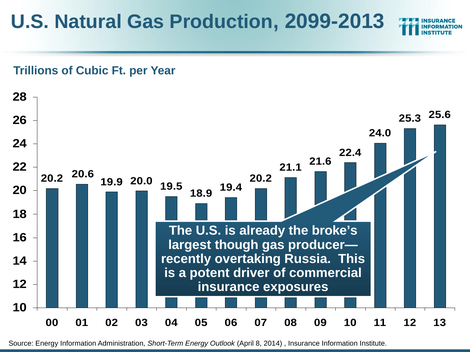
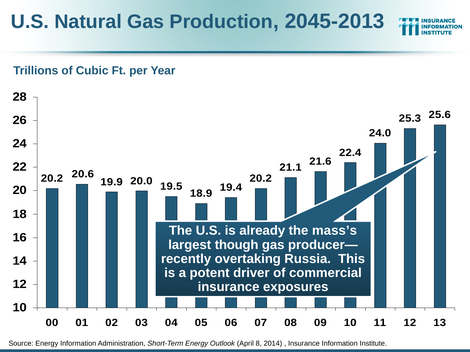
2099-2013: 2099-2013 -> 2045-2013 (335, 21)
broke’s: broke’s -> mass’s (335, 231)
